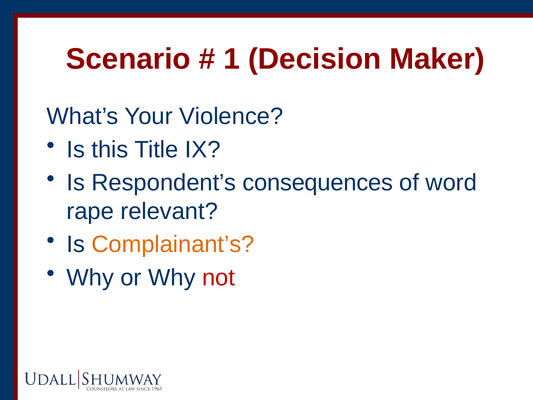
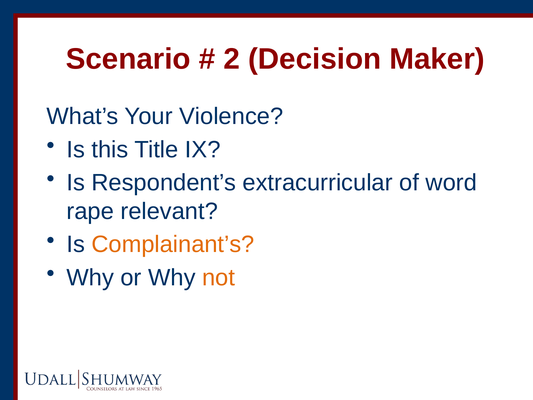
1: 1 -> 2 (232, 59)
consequences: consequences -> extracurricular (318, 183)
not colour: red -> orange (219, 277)
